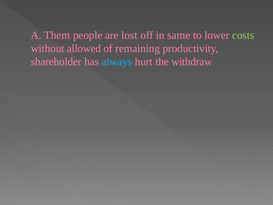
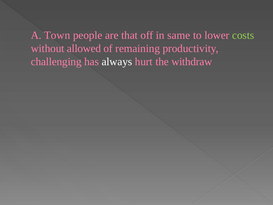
Them: Them -> Town (57, 35)
lost: lost -> that (130, 35)
shareholder: shareholder -> challenging (56, 62)
always colour: light blue -> white (117, 62)
